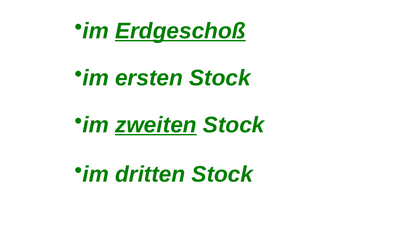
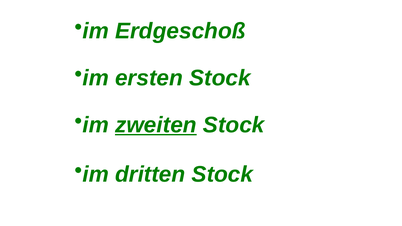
Erdgeschoß underline: present -> none (180, 31)
